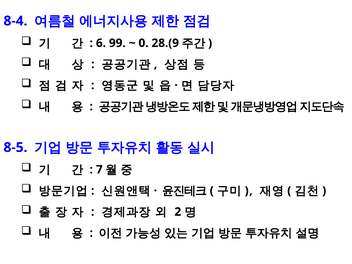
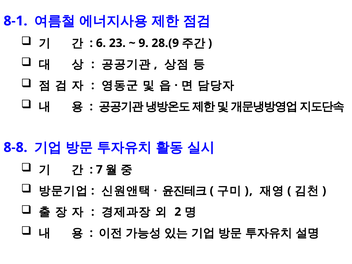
8-4: 8-4 -> 8-1 (15, 21)
99: 99 -> 23 (117, 43)
0: 0 -> 9 (144, 43)
8-5: 8-5 -> 8-8 (15, 147)
